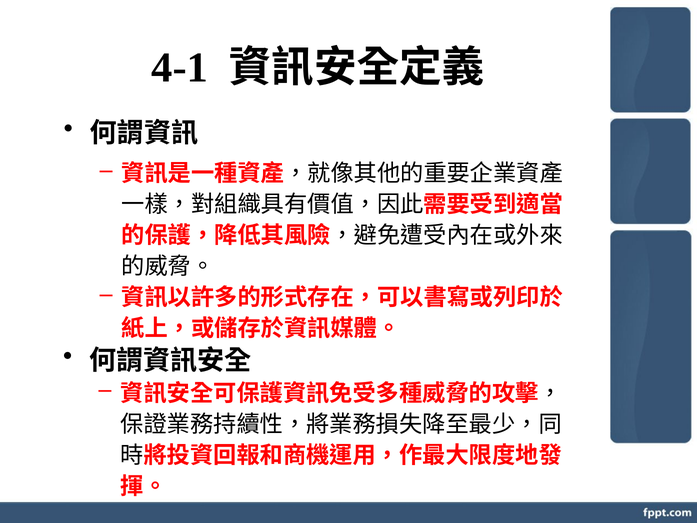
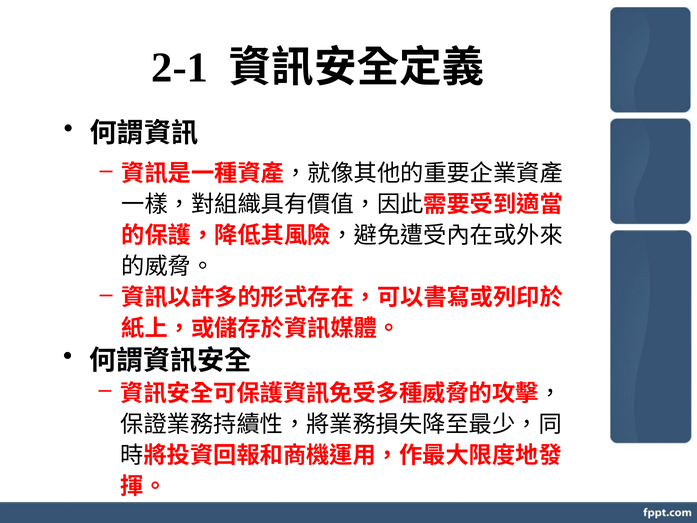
4-1: 4-1 -> 2-1 (180, 67)
